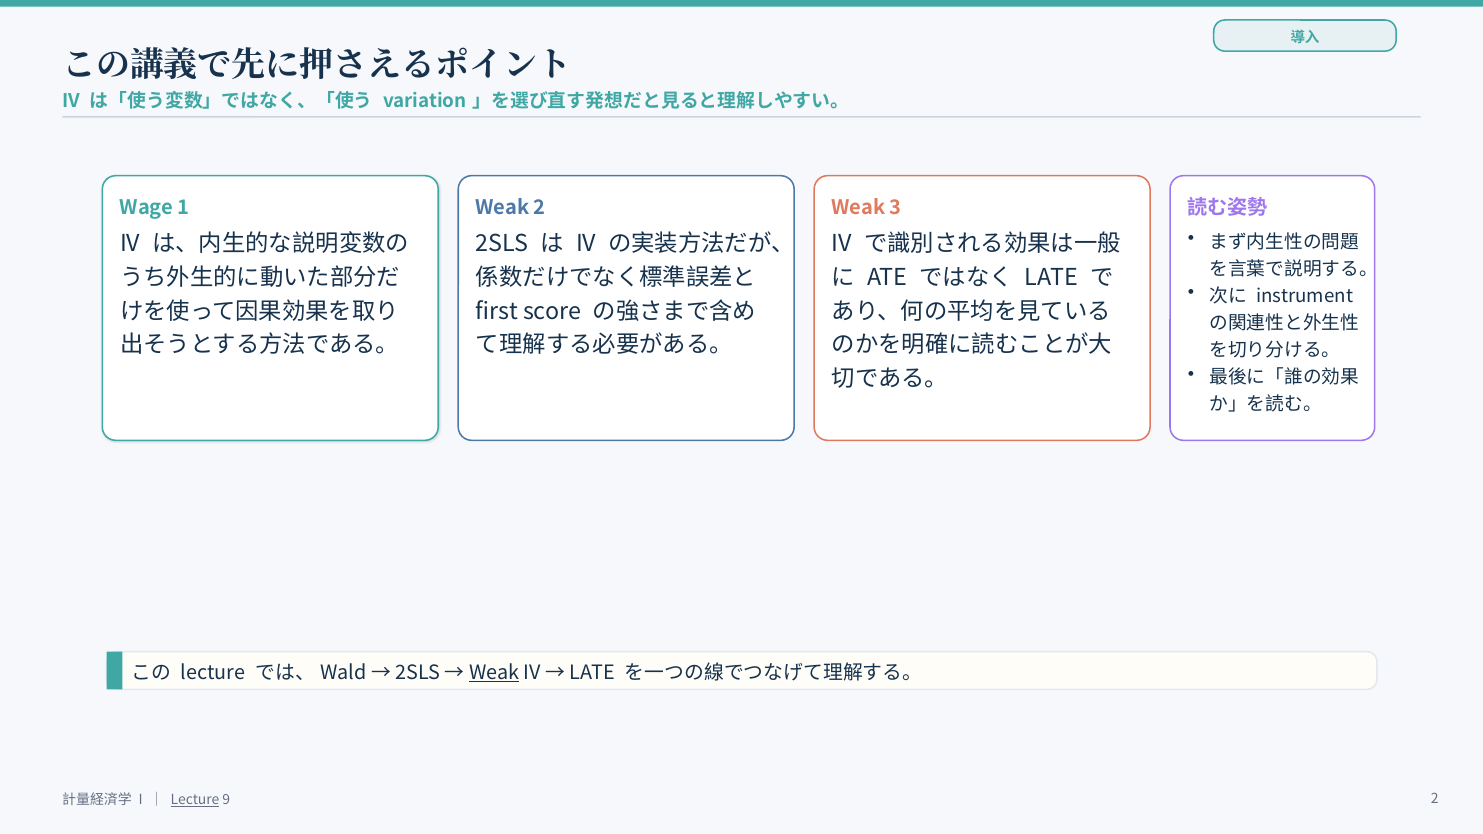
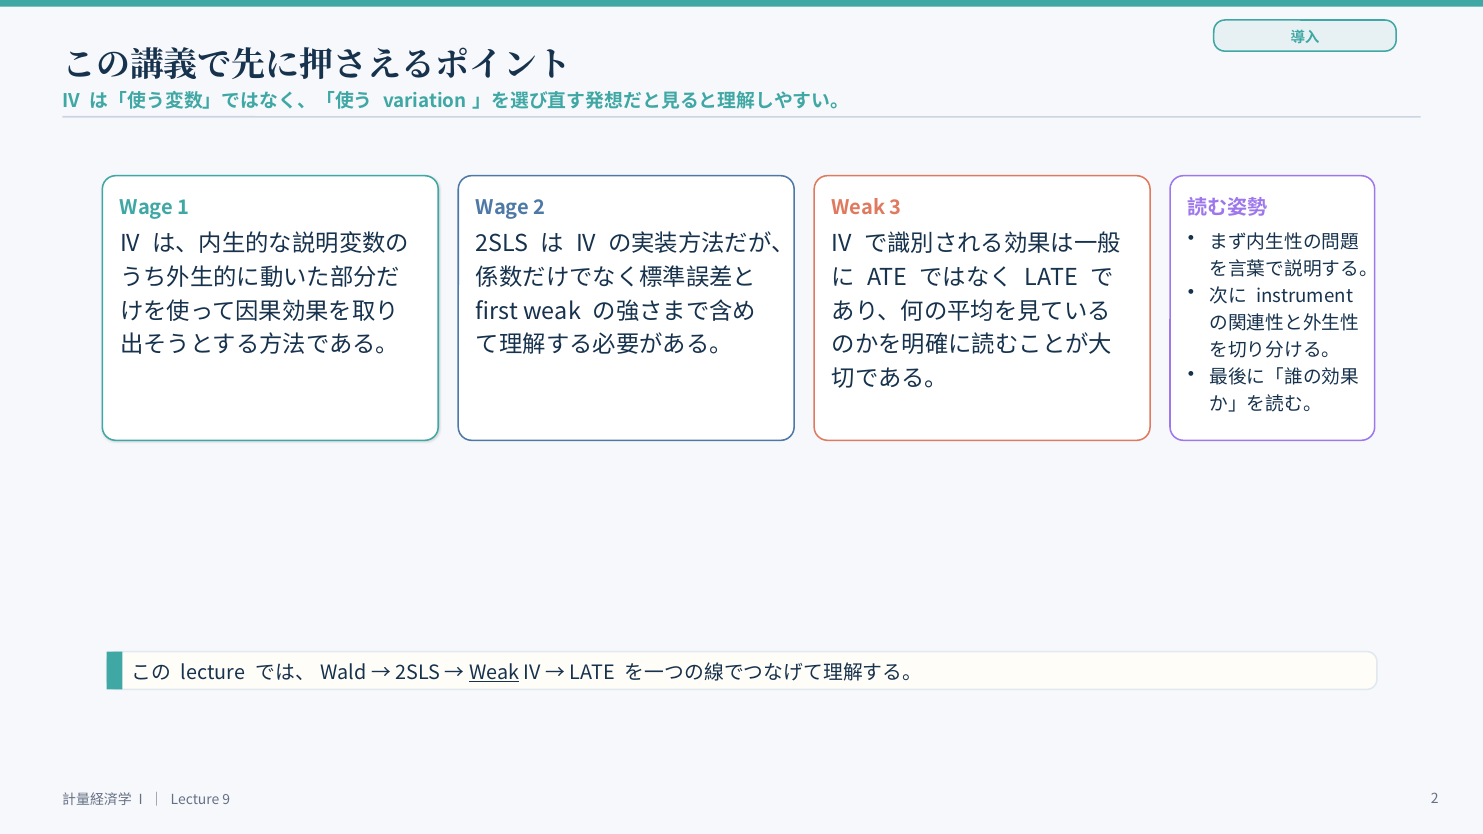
Weak: Weak -> Wage (502, 208)
first score: score -> weak (552, 311)
Lecture underline: present -> none (195, 801)
